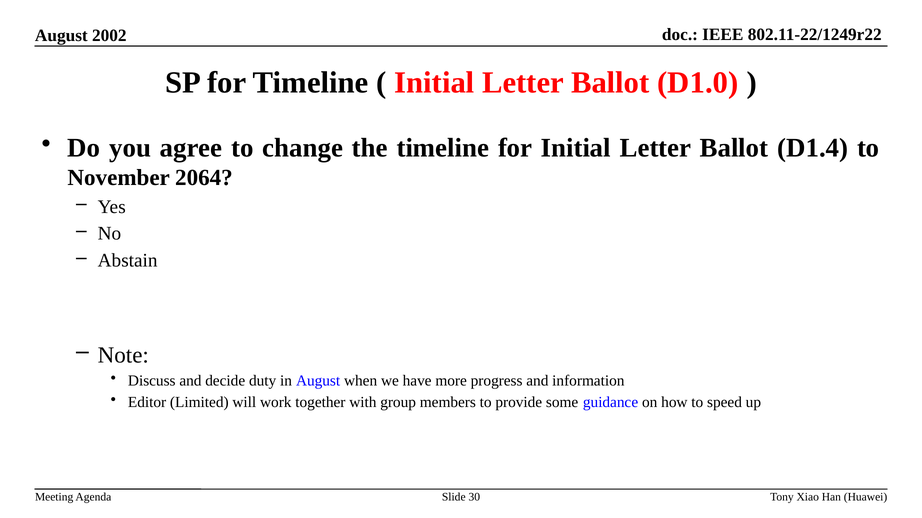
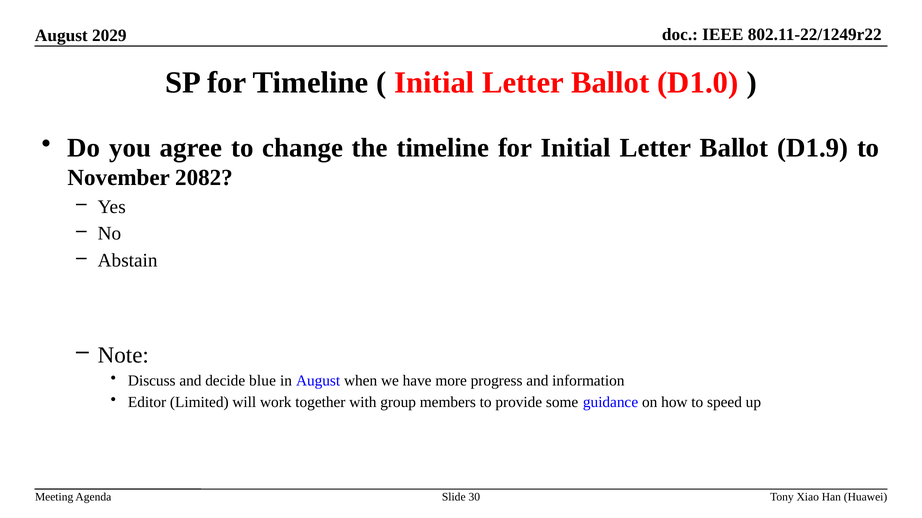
2002: 2002 -> 2029 (109, 36)
D1.4: D1.4 -> D1.9 (813, 148)
2064: 2064 -> 2082 (204, 178)
duty: duty -> blue (263, 381)
